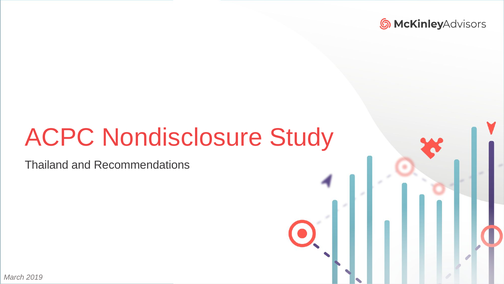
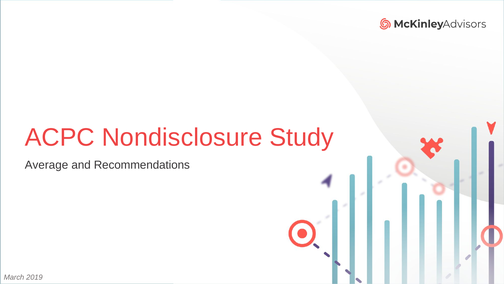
Thailand: Thailand -> Average (47, 165)
